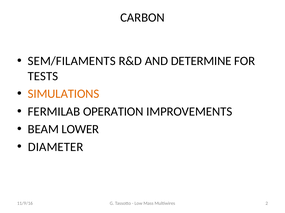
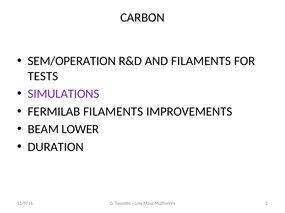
SEM/FILAMENTS: SEM/FILAMENTS -> SEM/OPERATION (72, 61)
AND DETERMINE: DETERMINE -> FILAMENTS (201, 61)
SIMULATIONS colour: orange -> purple (64, 94)
FERMILAB OPERATION: OPERATION -> FILAMENTS (113, 112)
DIAMETER: DIAMETER -> DURATION (56, 147)
